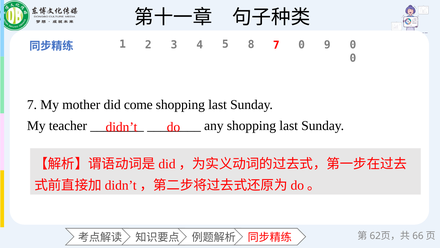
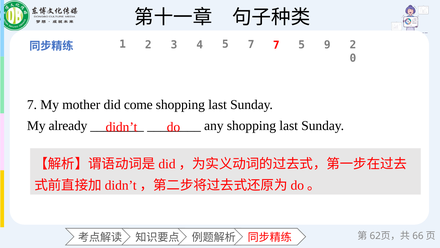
5 8: 8 -> 7 (251, 45)
7 0: 0 -> 5 (302, 45)
9 0: 0 -> 2 (353, 45)
teacher: teacher -> already (68, 125)
